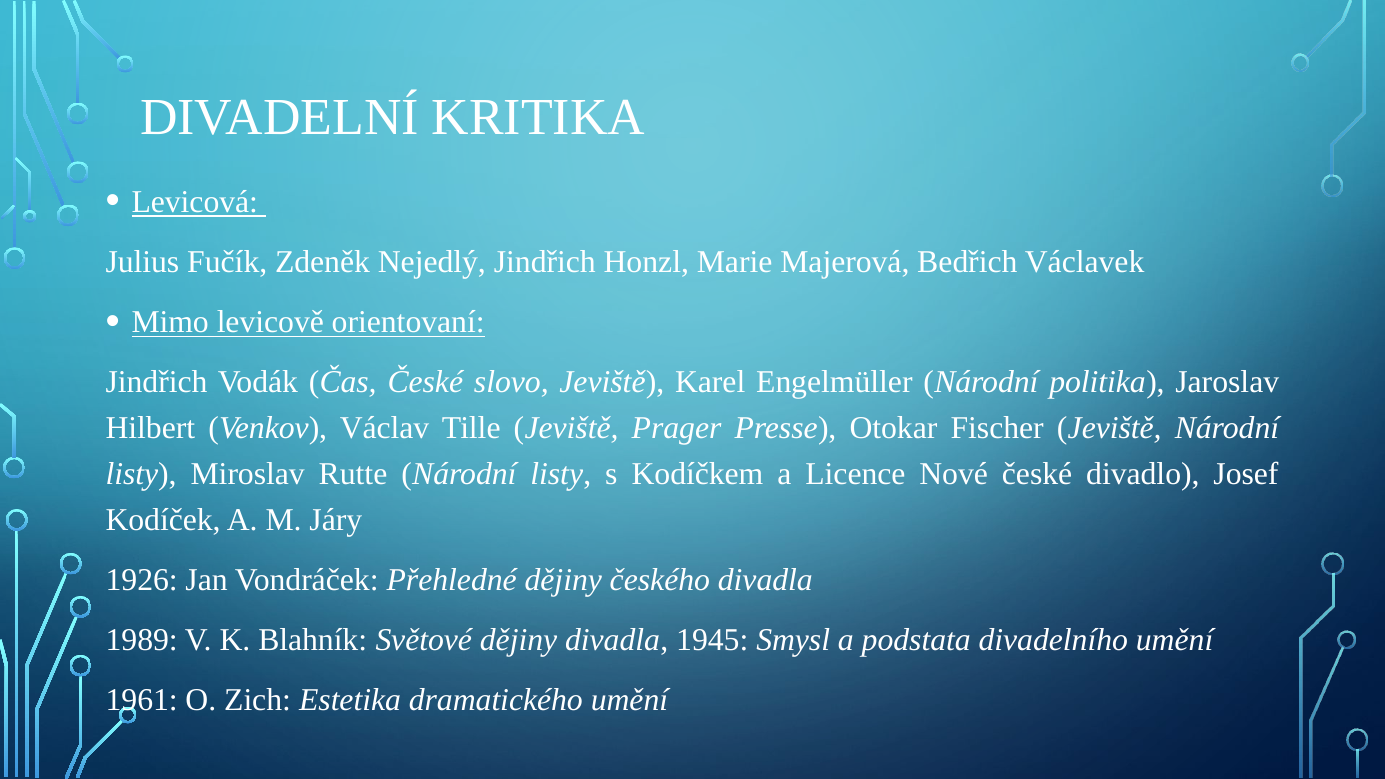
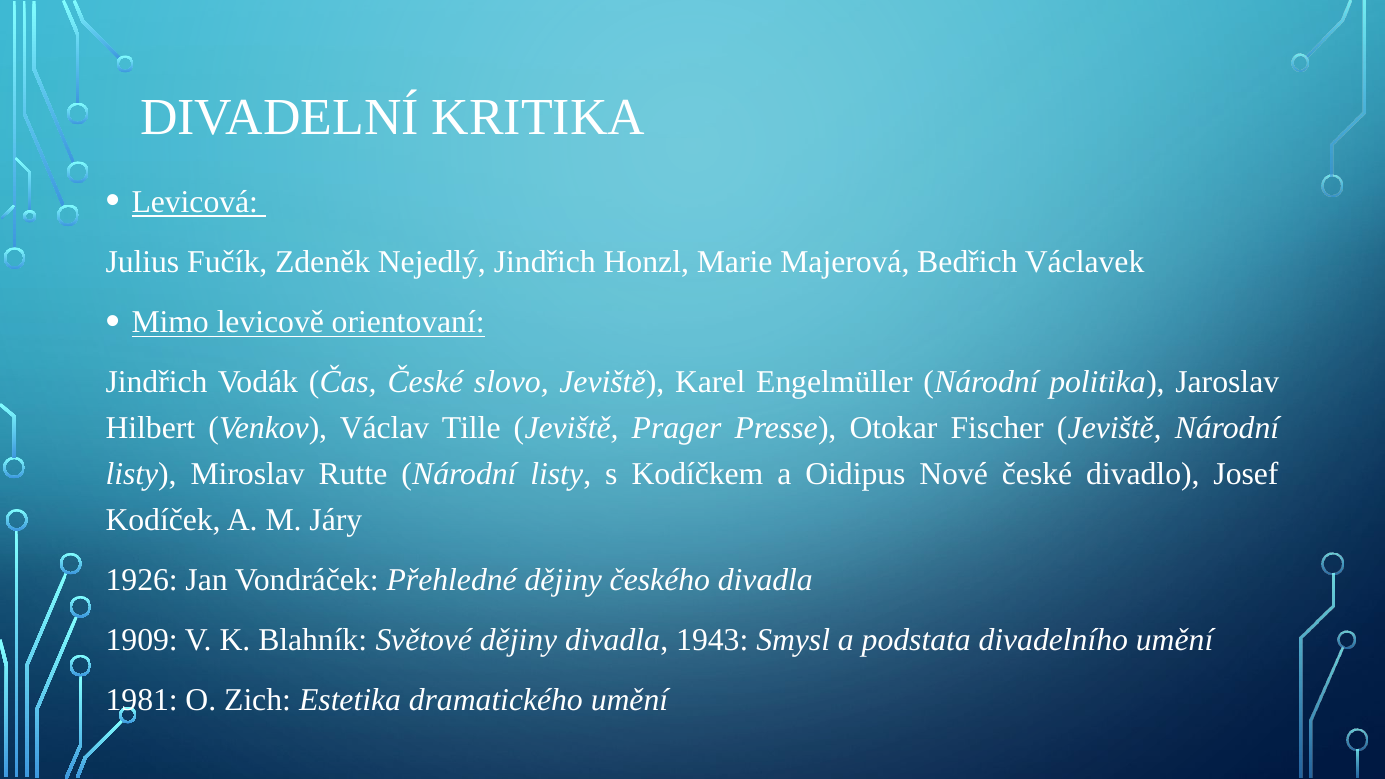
Licence: Licence -> Oidipus (855, 474)
1989: 1989 -> 1909 (142, 640)
1945: 1945 -> 1943 (712, 640)
1961: 1961 -> 1981 (142, 700)
